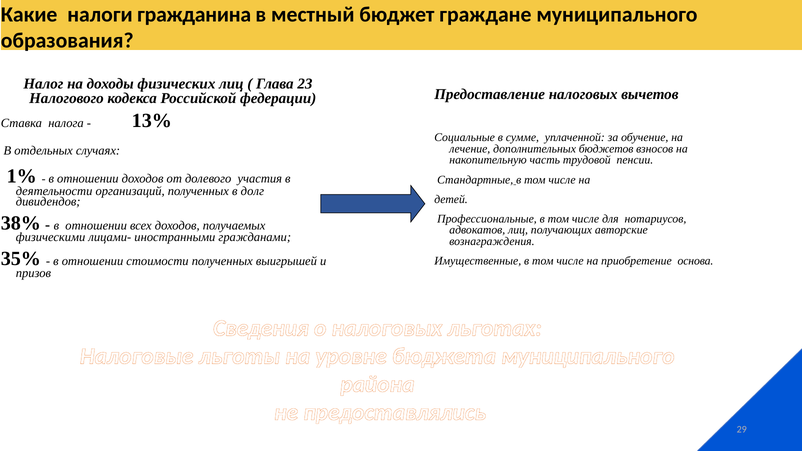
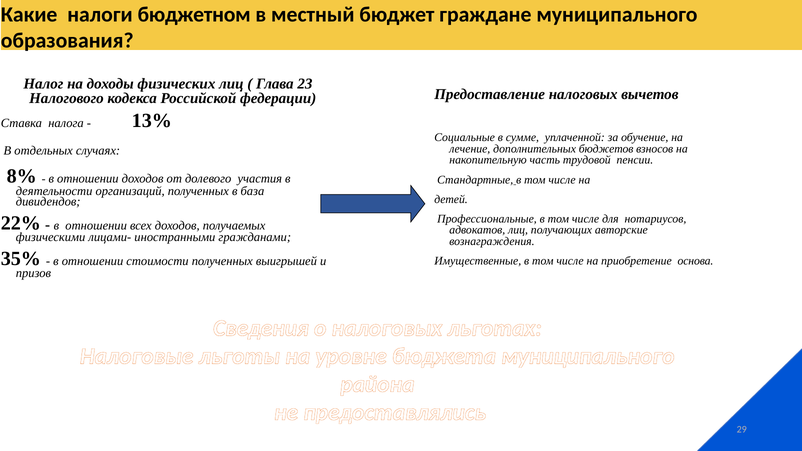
гражданина: гражданина -> бюджетном (194, 15)
1%: 1% -> 8% (22, 176)
долг: долг -> база (252, 191)
38%: 38% -> 22% (21, 223)
